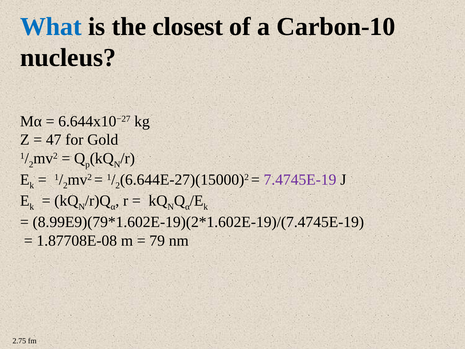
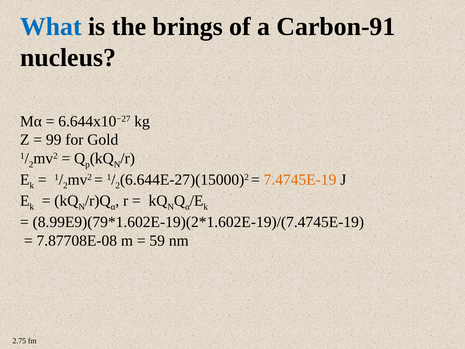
closest: closest -> brings (188, 27)
Carbon-10: Carbon-10 -> Carbon-91 (336, 27)
47: 47 -> 99 (54, 140)
7.4745E-19 colour: purple -> orange (300, 180)
1.87708E-08: 1.87708E-08 -> 7.87708E-08 (77, 240)
79: 79 -> 59 (157, 240)
